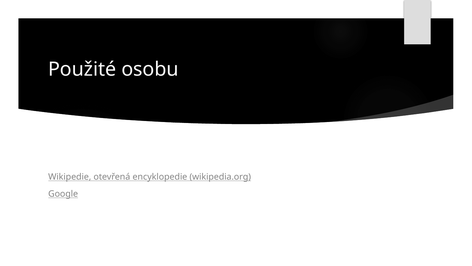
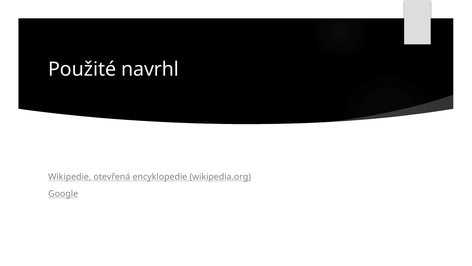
osobu: osobu -> navrhl (150, 69)
